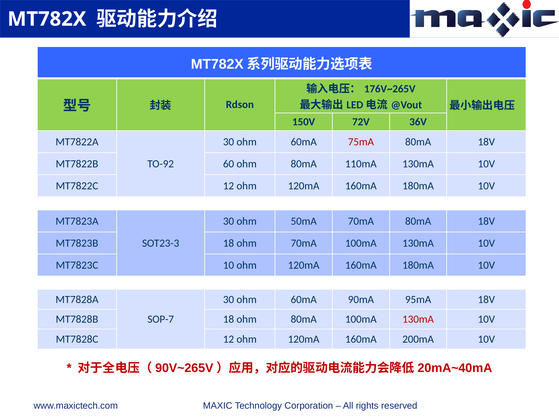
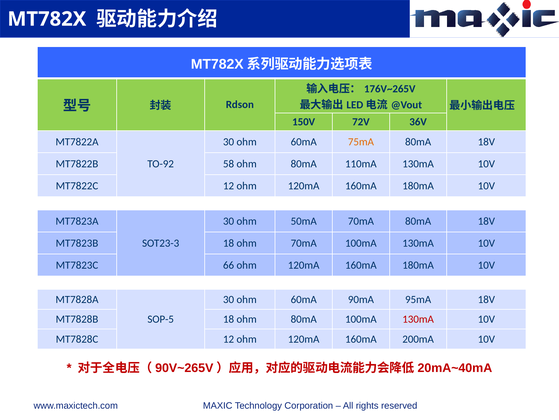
75mA colour: red -> orange (361, 141)
60: 60 -> 58 (229, 163)
10: 10 -> 66 (229, 265)
SOP-7: SOP-7 -> SOP-5 (161, 319)
